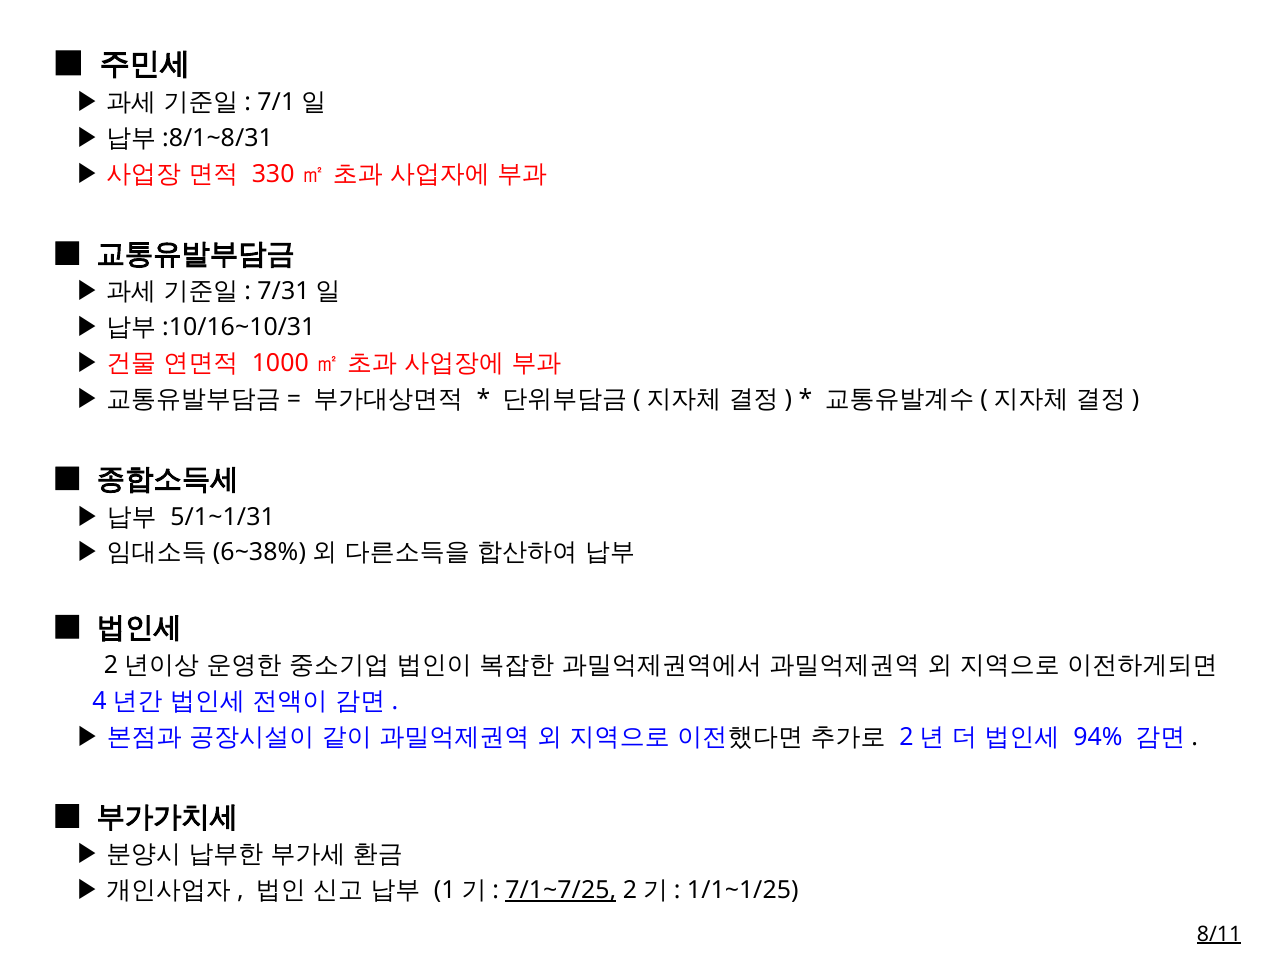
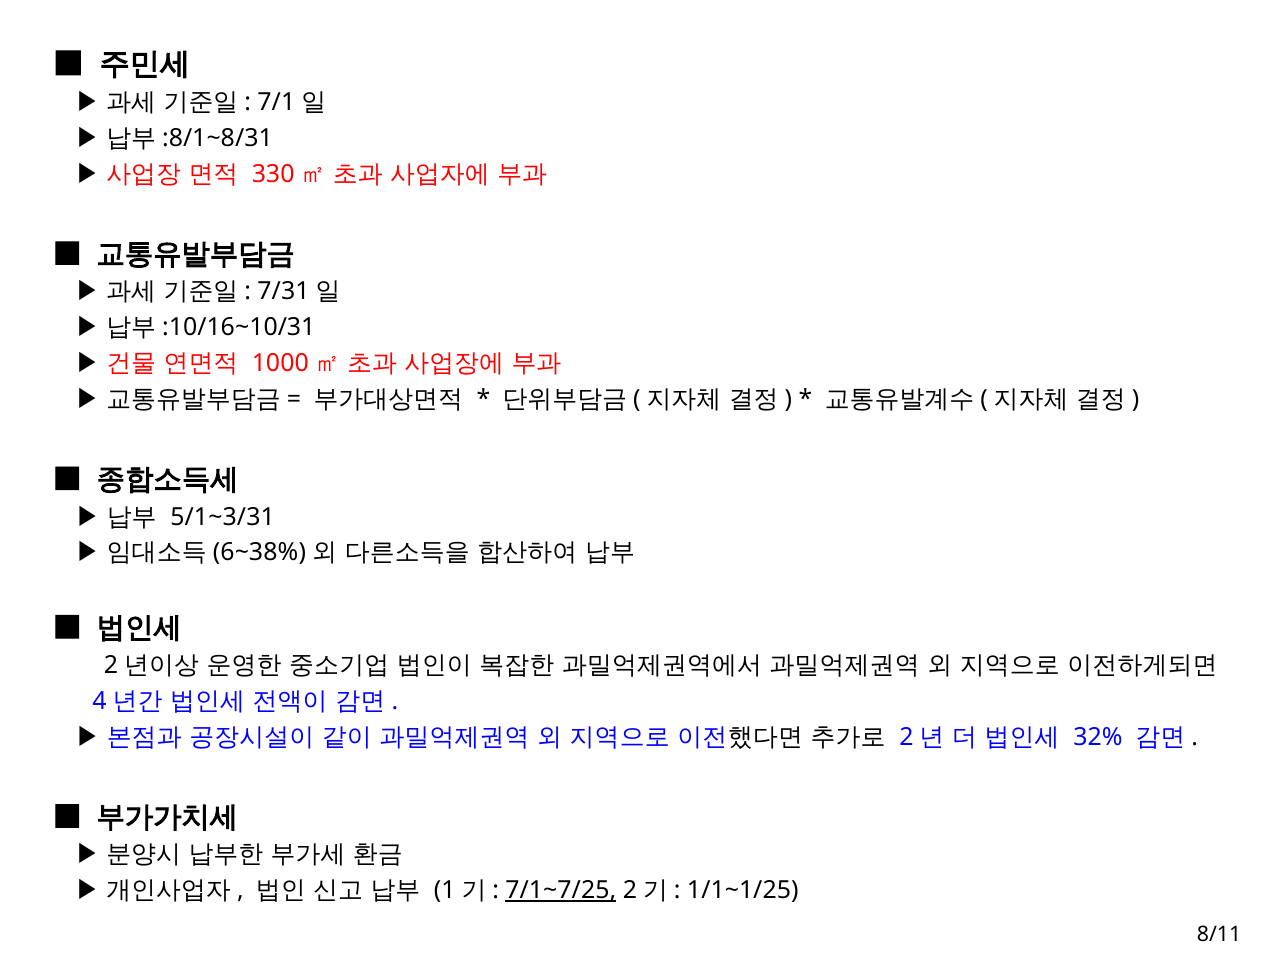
5/1~1/31: 5/1~1/31 -> 5/1~3/31 (223, 516)
94%: 94% -> 32% (1098, 736)
8/11 underline: present -> none (1219, 933)
